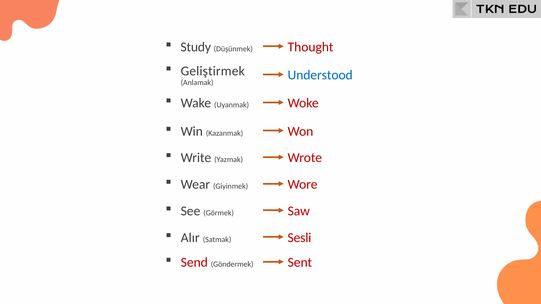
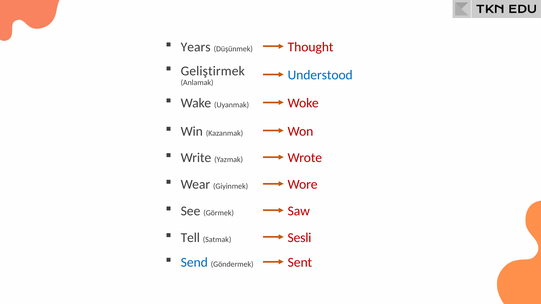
Study: Study -> Years (196, 47)
Alır: Alır -> Tell (190, 238)
Send colour: red -> blue (194, 263)
